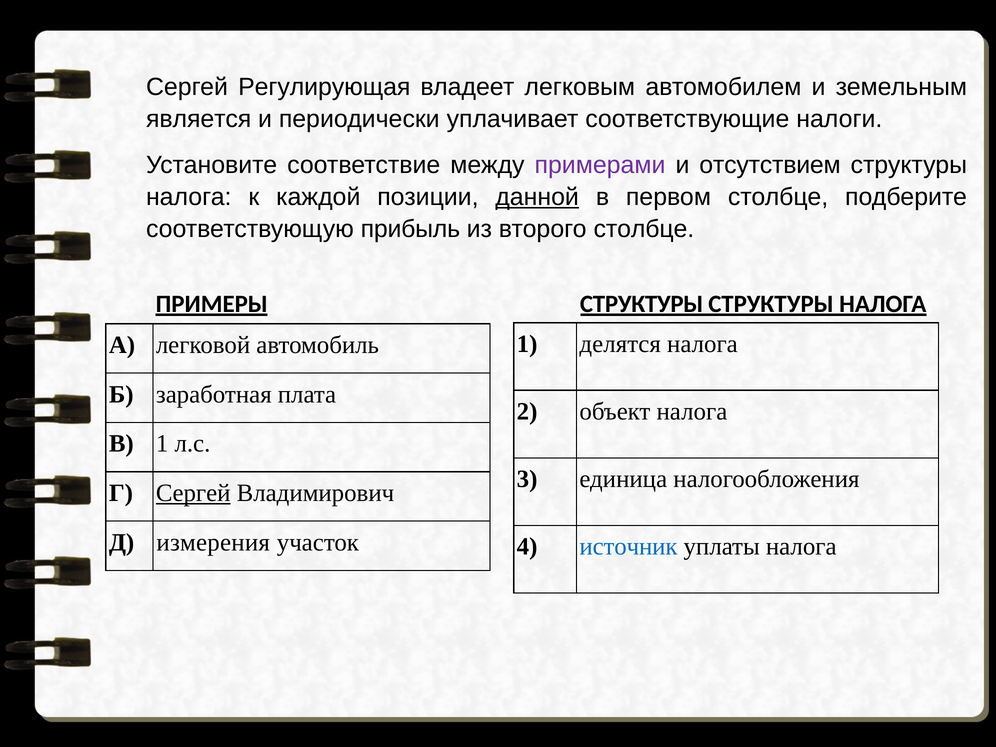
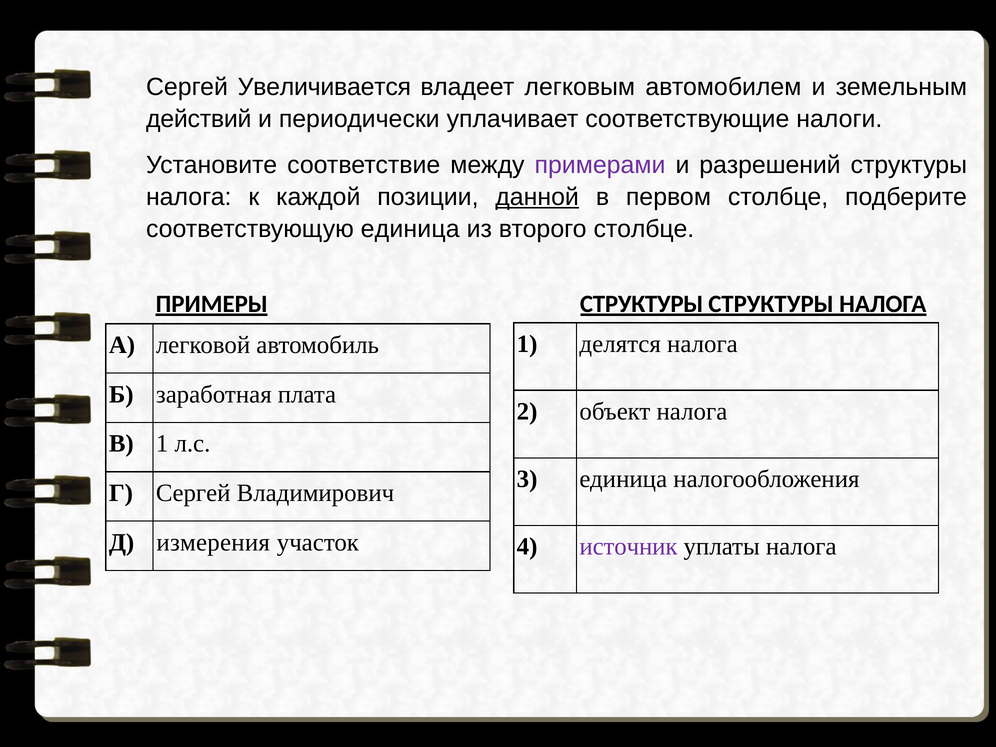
Регулирующая: Регулирующая -> Увеличивается (324, 87)
является: является -> действий (199, 119)
отсутствием: отсутствием -> разрешений (770, 165)
соответствующую прибыль: прибыль -> единица (410, 229)
Сергей underline: present -> none (193, 493)
источник colour: blue -> purple (628, 547)
